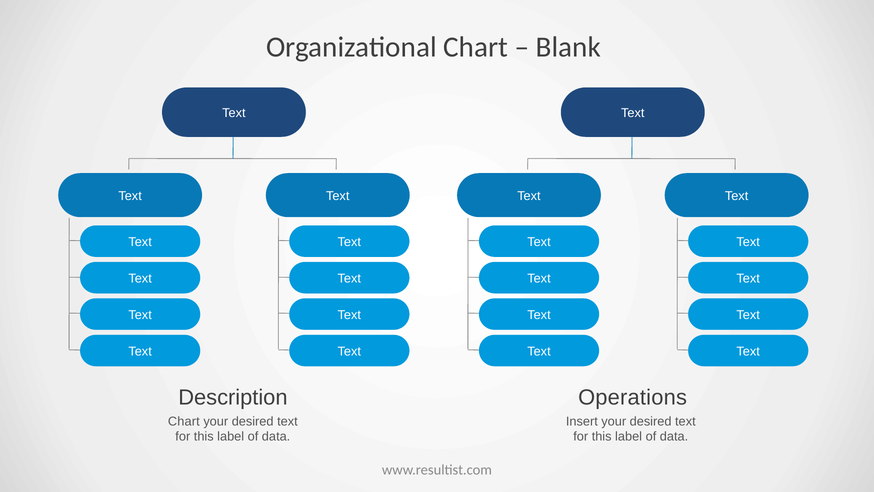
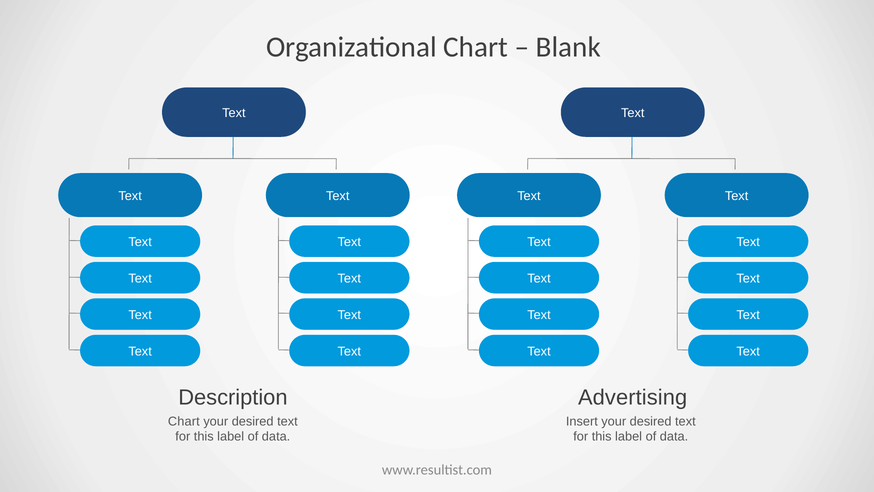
Operations: Operations -> Advertising (633, 397)
